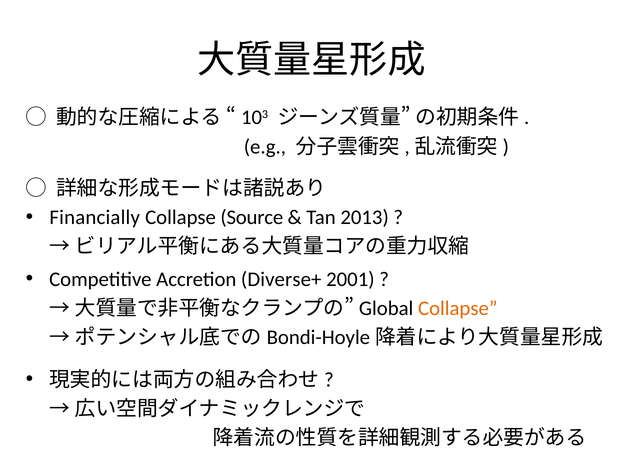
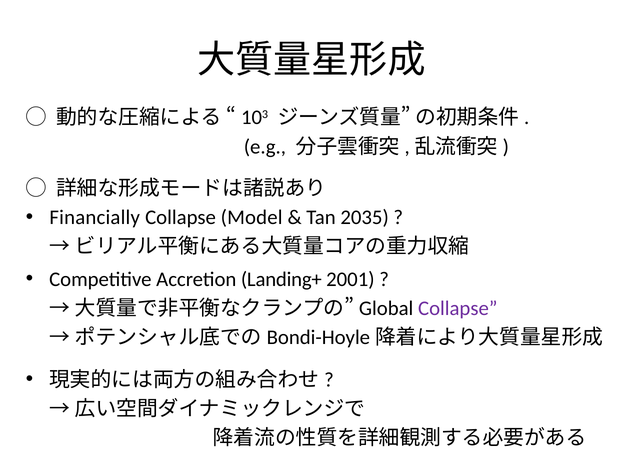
Source: Source -> Model (252, 218)
2013: 2013 -> 2035 (365, 218)
Diverse+: Diverse+ -> Landing+ (281, 279)
Collapse colour: orange -> purple (458, 308)
